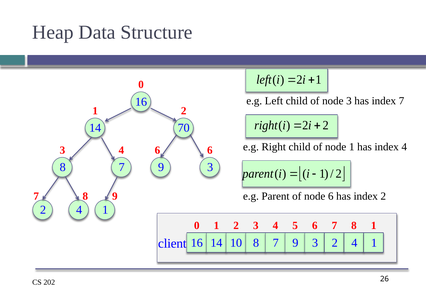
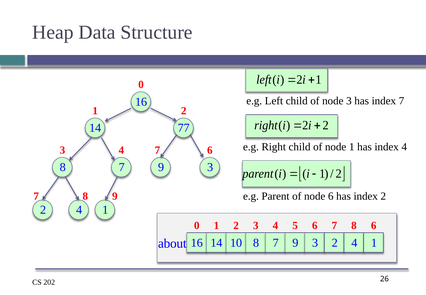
70: 70 -> 77 (184, 128)
4 6: 6 -> 7 (157, 150)
6 7 8 1: 1 -> 6 (374, 226)
client: client -> about (172, 243)
